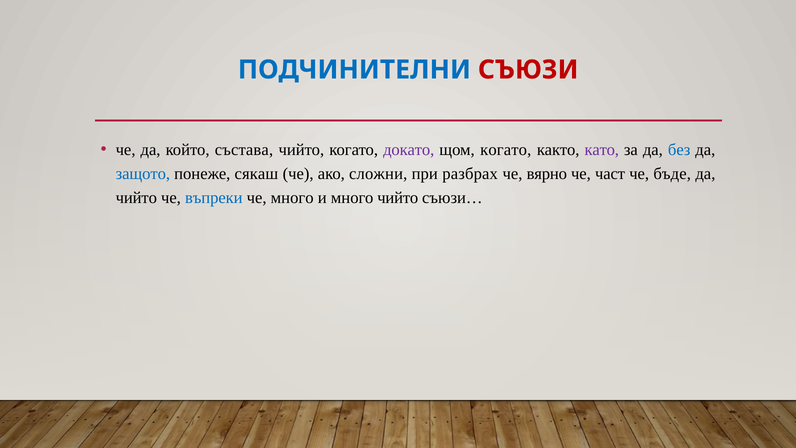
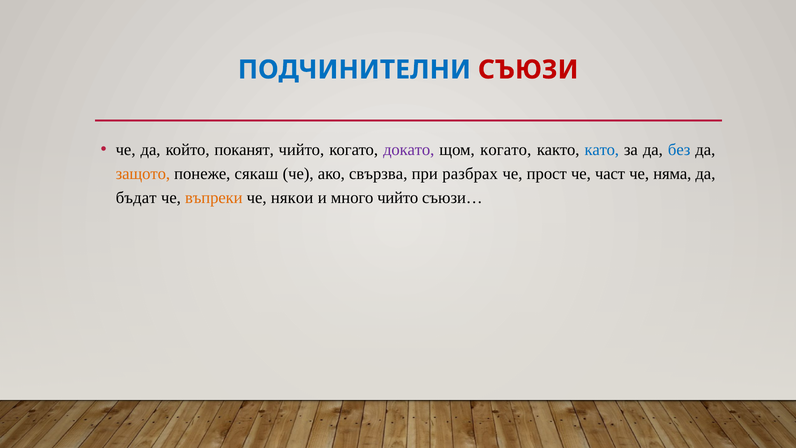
състава: състава -> поканят (244, 150)
като colour: purple -> blue (602, 150)
защото colour: blue -> orange (143, 174)
сложни: сложни -> свързва (378, 174)
вярно: вярно -> прост (547, 174)
бъде: бъде -> няма (672, 174)
чийто: чийто -> бъдат (136, 197)
въпреки colour: blue -> orange (214, 197)
че много: много -> някои (292, 197)
